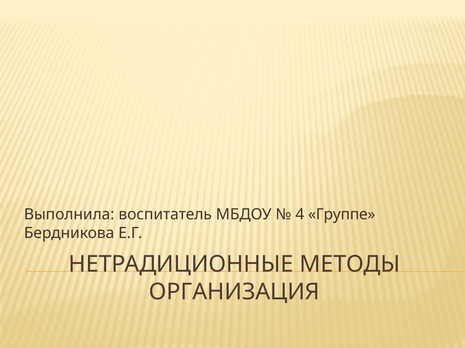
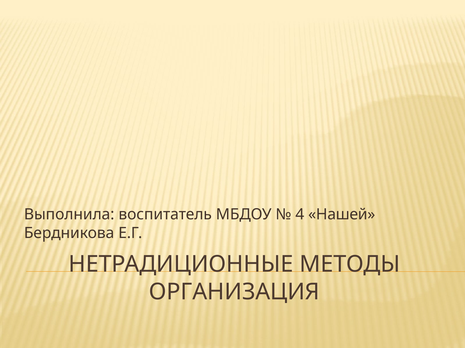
Группе: Группе -> Нашей (342, 215)
